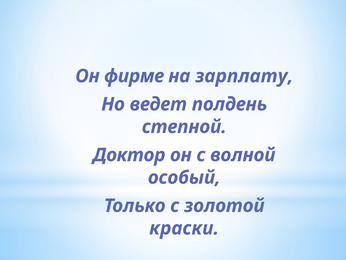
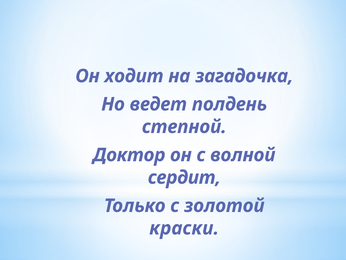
фирме: фирме -> ходит (134, 76)
зарплату: зарплату -> загадочка (244, 76)
особый: особый -> сердит (184, 177)
